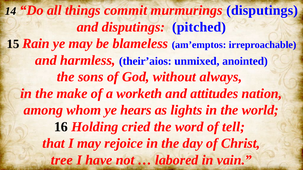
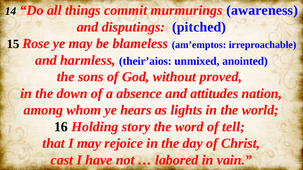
murmurings disputings: disputings -> awareness (262, 10)
Rain: Rain -> Rose (36, 44)
always: always -> proved (221, 77)
make: make -> down (72, 94)
worketh: worketh -> absence (139, 94)
cried: cried -> story (136, 127)
tree: tree -> cast (62, 160)
